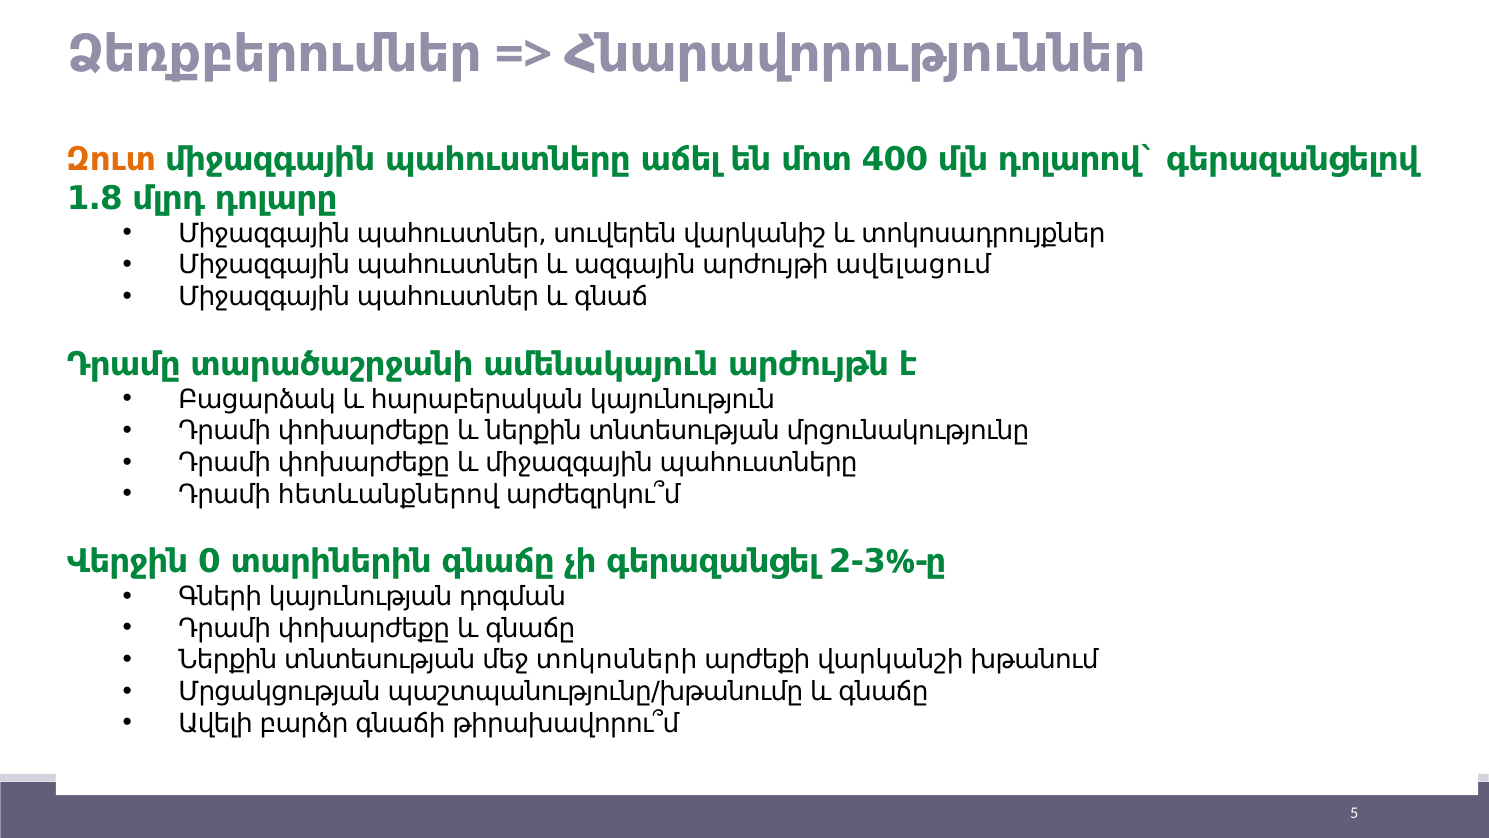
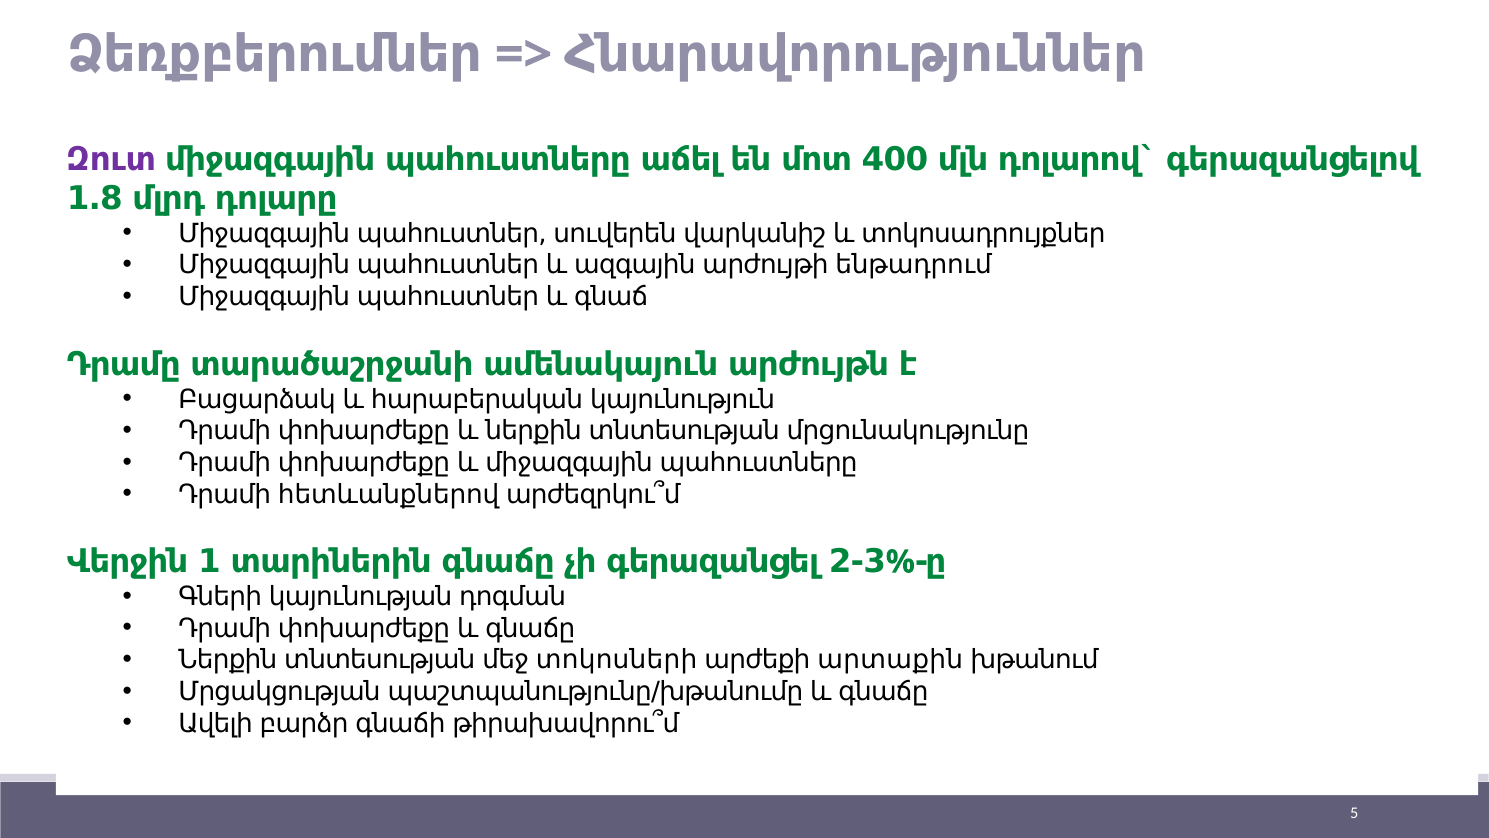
Զուտ colour: orange -> purple (111, 159)
ավելացում: ավելացում -> ենթադրում (914, 265)
0: 0 -> 1 (209, 562)
վարկանշի: վարկանշի -> արտաքին (890, 660)
